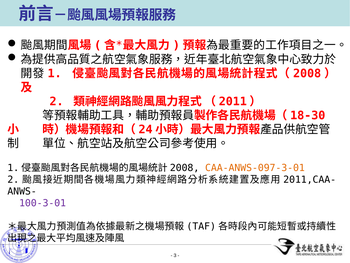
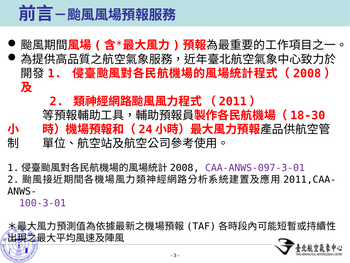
CAA-ANWS-097-3-01 colour: orange -> purple (255, 168)
